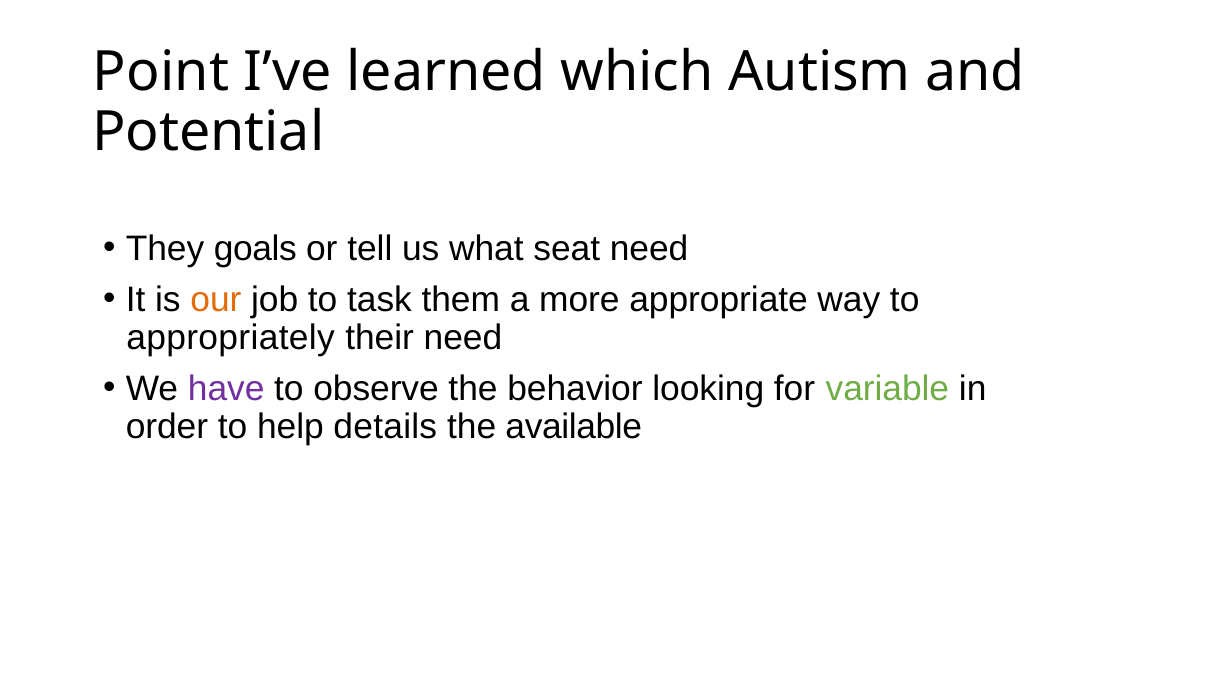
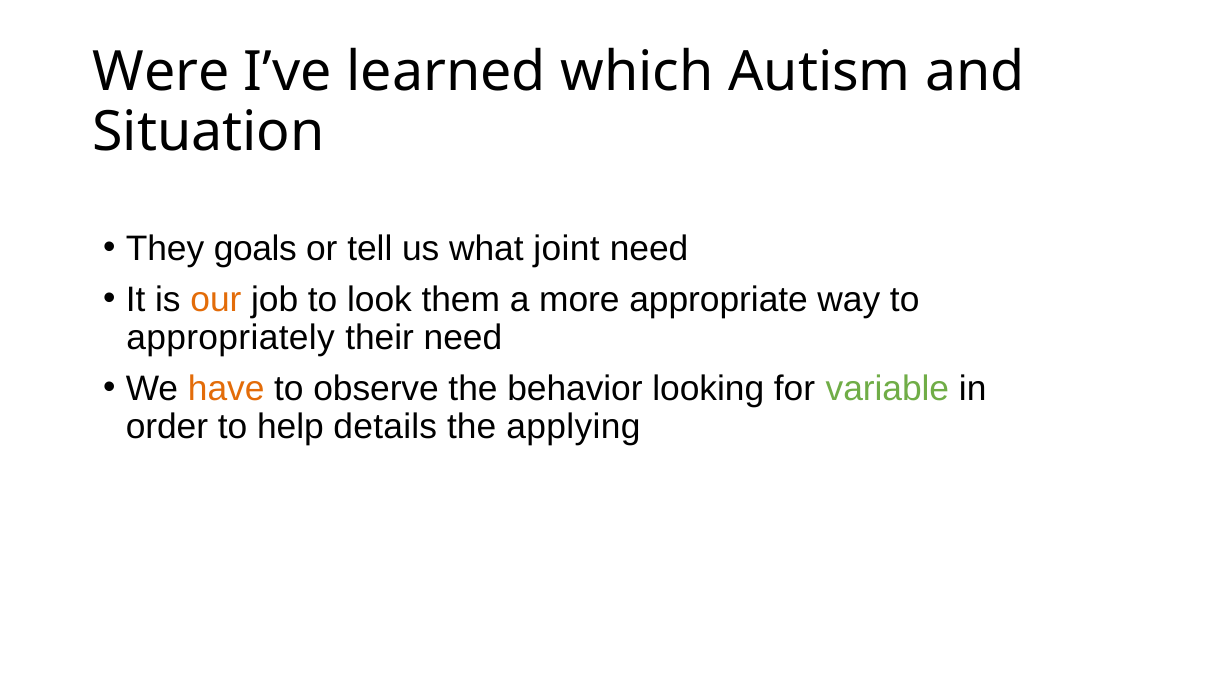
Point: Point -> Were (161, 72)
Potential: Potential -> Situation (208, 132)
seat: seat -> joint (567, 249)
task: task -> look (379, 299)
have colour: purple -> orange (226, 388)
available: available -> applying (573, 427)
